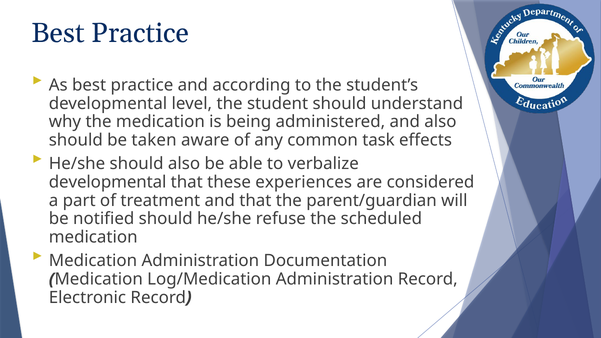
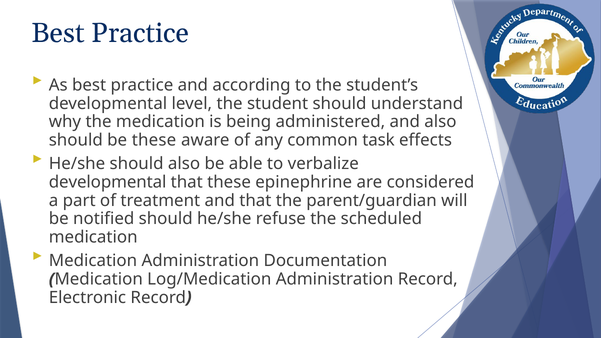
be taken: taken -> these (154, 140)
experiences: experiences -> epinephrine (304, 182)
